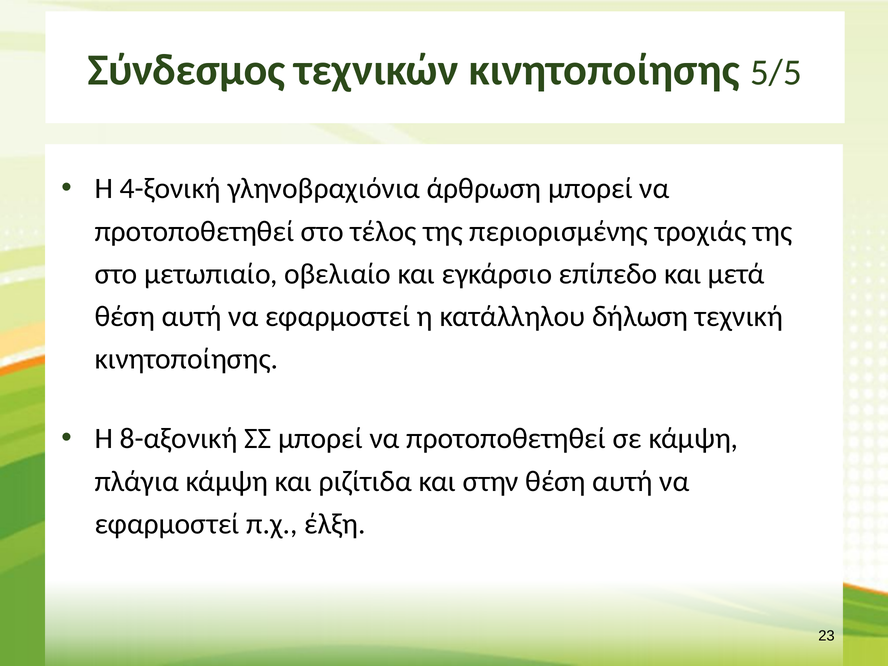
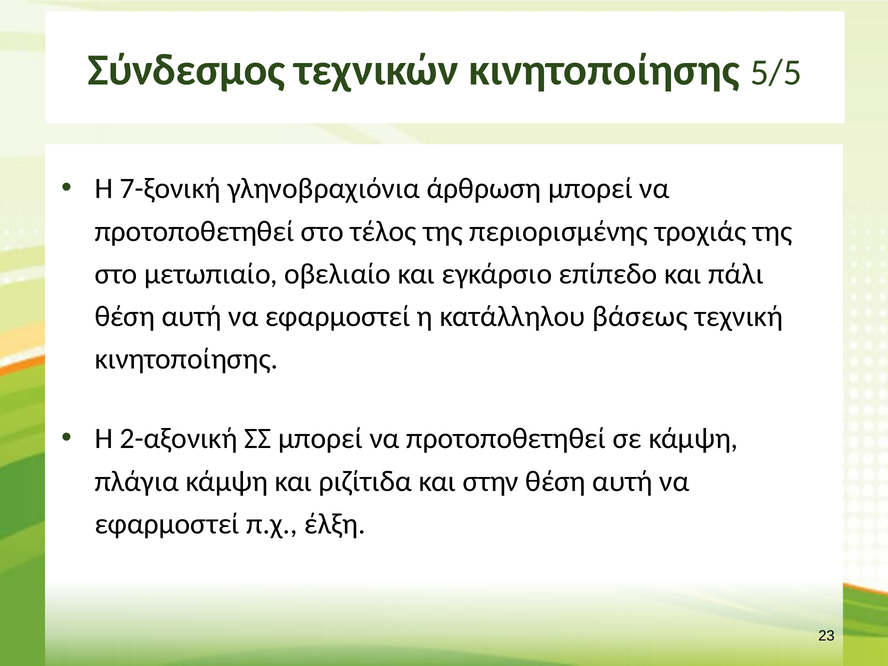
4-ξονική: 4-ξονική -> 7-ξονική (170, 189)
μετά: μετά -> πάλι (736, 274)
δήλωση: δήλωση -> βάσεως (640, 316)
8-αξονική: 8-αξονική -> 2-αξονική (179, 439)
